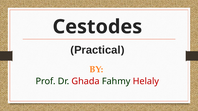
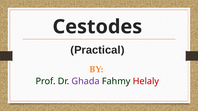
Ghada colour: red -> purple (86, 81)
